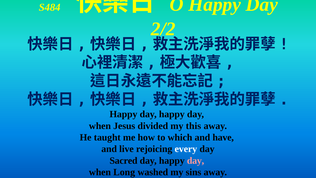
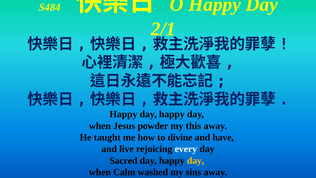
2/2: 2/2 -> 2/1 (163, 29)
divided: divided -> powder (153, 126)
which: which -> divine (180, 137)
day colour: pink -> yellow (196, 160)
Long: Long -> Calm (124, 172)
